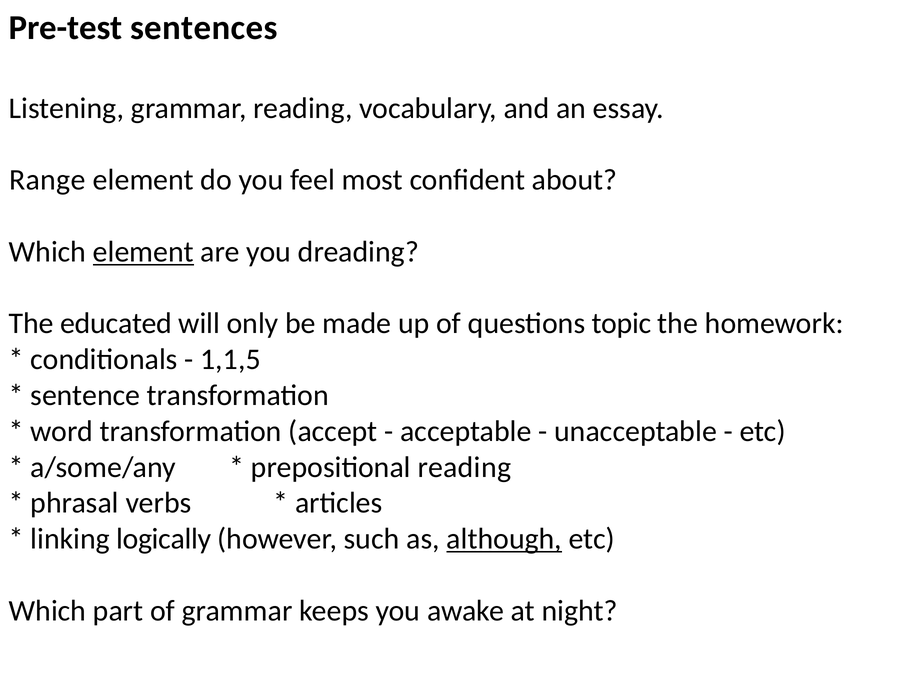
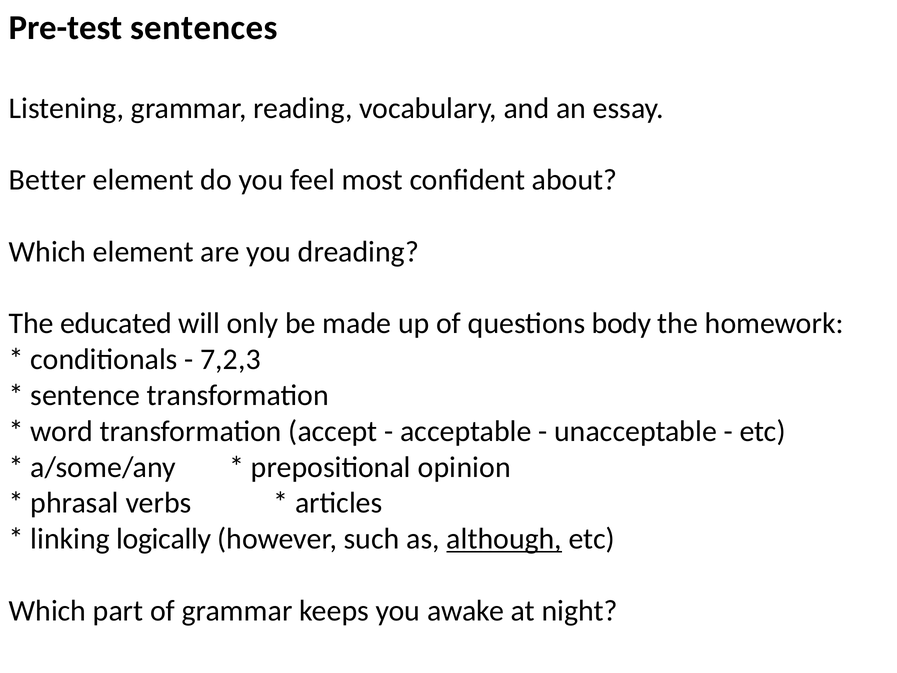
Range: Range -> Better (47, 180)
element underline: present -> none (143, 252)
topic: topic -> body (622, 323)
1,1,5: 1,1,5 -> 7,2,3 (231, 359)
prepositional reading: reading -> opinion (464, 467)
